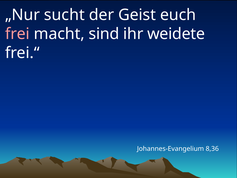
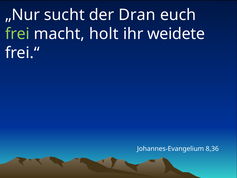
Geist: Geist -> Dran (137, 15)
frei colour: pink -> light green (17, 34)
sind: sind -> holt (104, 34)
